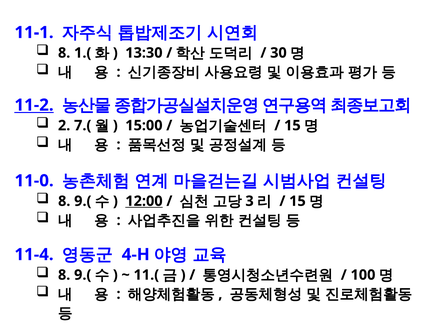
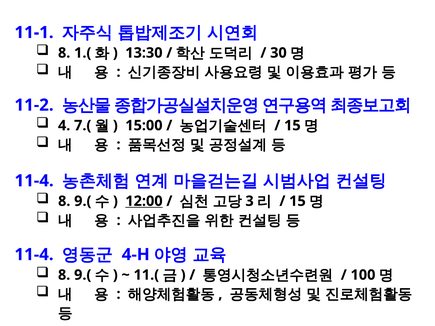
11-2 underline: present -> none (34, 105)
2: 2 -> 4 (64, 126)
11-0: 11-0 -> 11-4 (34, 181)
